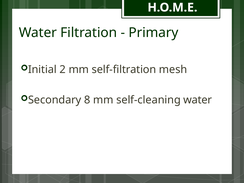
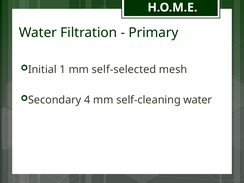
2: 2 -> 1 (63, 69)
self-filtration: self-filtration -> self-selected (124, 69)
8: 8 -> 4 (87, 100)
